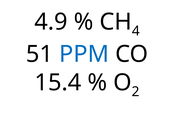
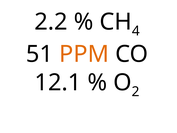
4.9: 4.9 -> 2.2 (51, 22)
PPM colour: blue -> orange (84, 54)
15.4: 15.4 -> 12.1 (58, 82)
